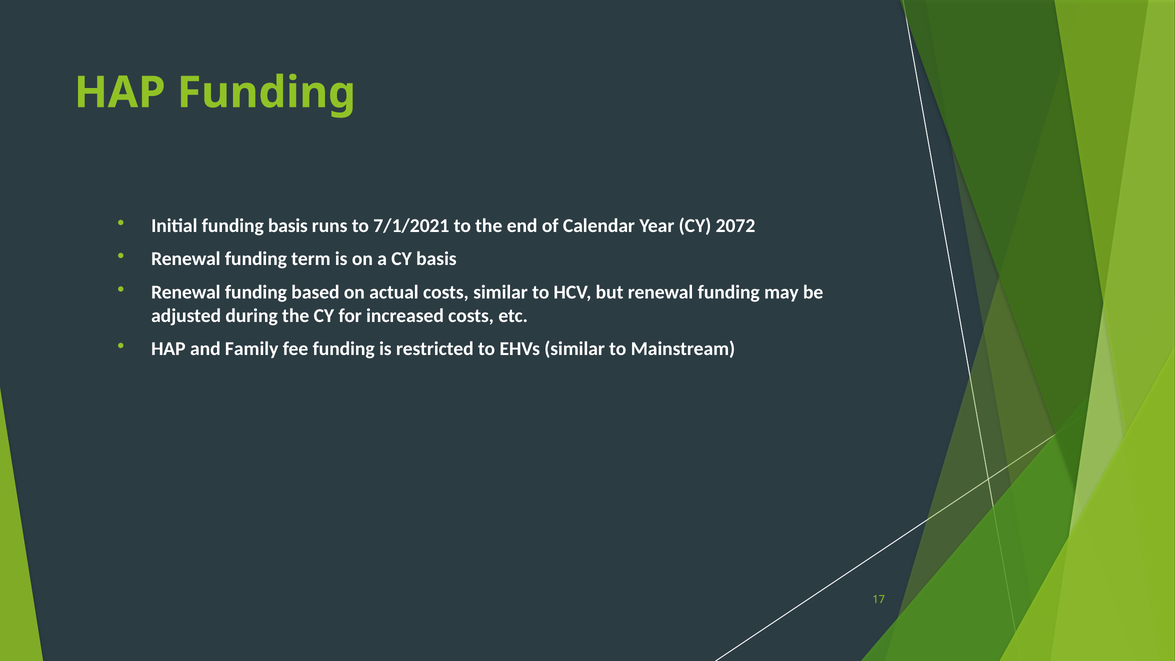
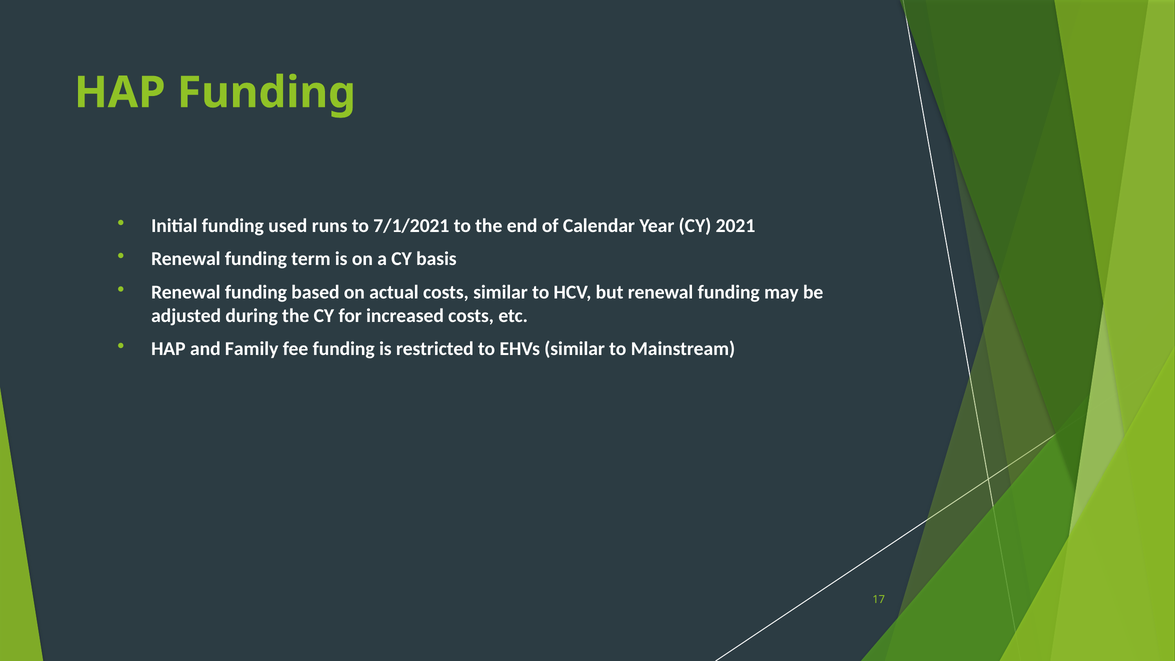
funding basis: basis -> used (288, 226)
2072: 2072 -> 2021 (735, 226)
